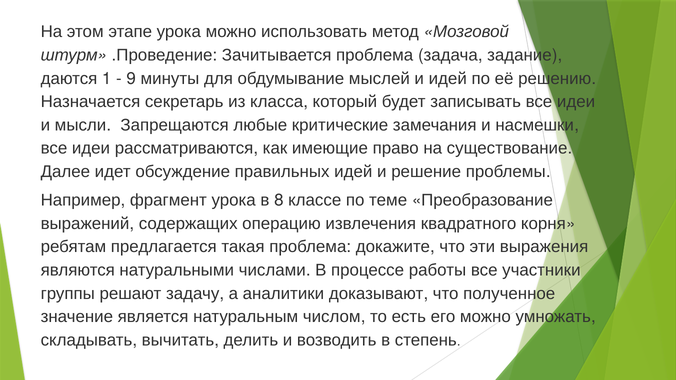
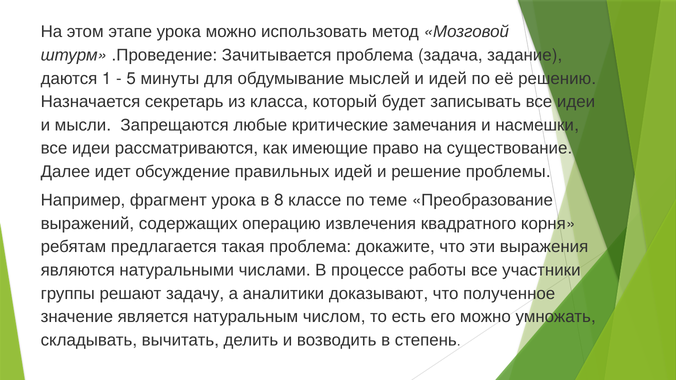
9: 9 -> 5 (131, 79)
